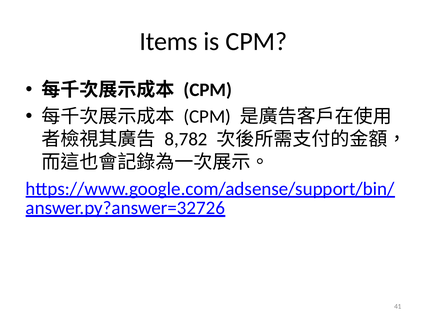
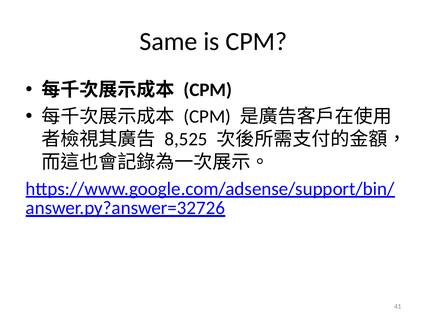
Items: Items -> Same (169, 41)
8,782: 8,782 -> 8,525 (186, 139)
